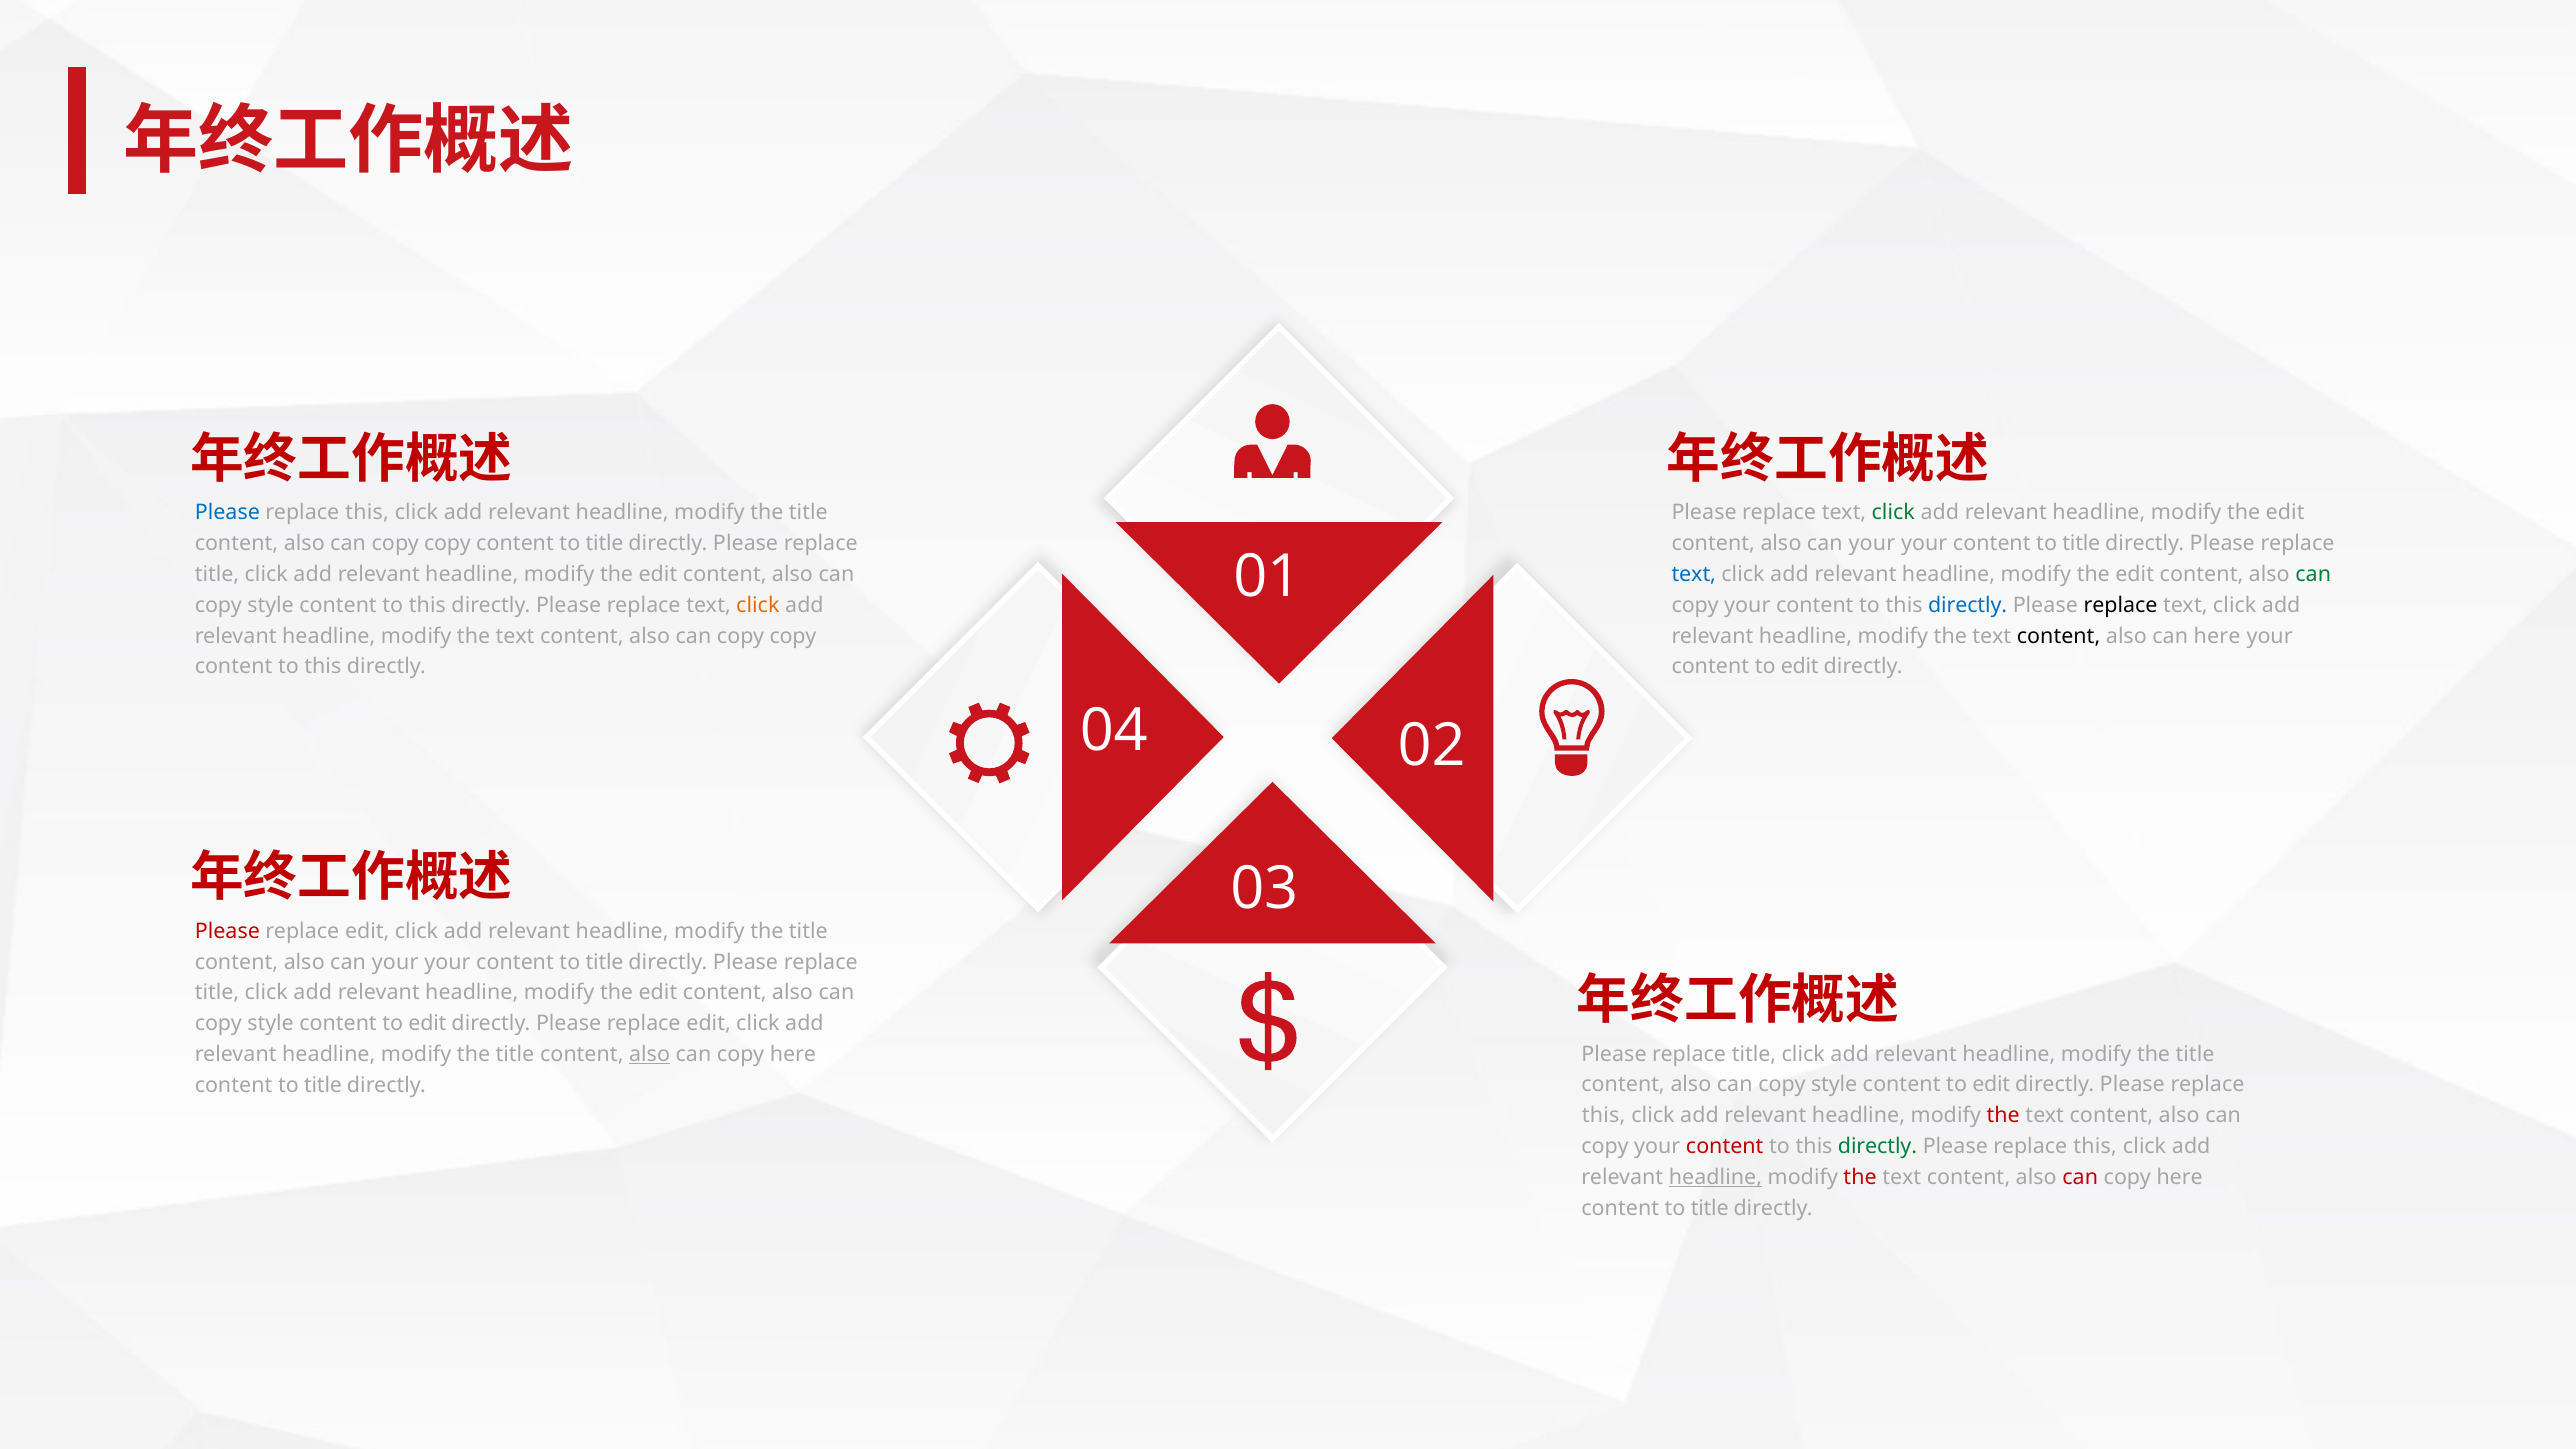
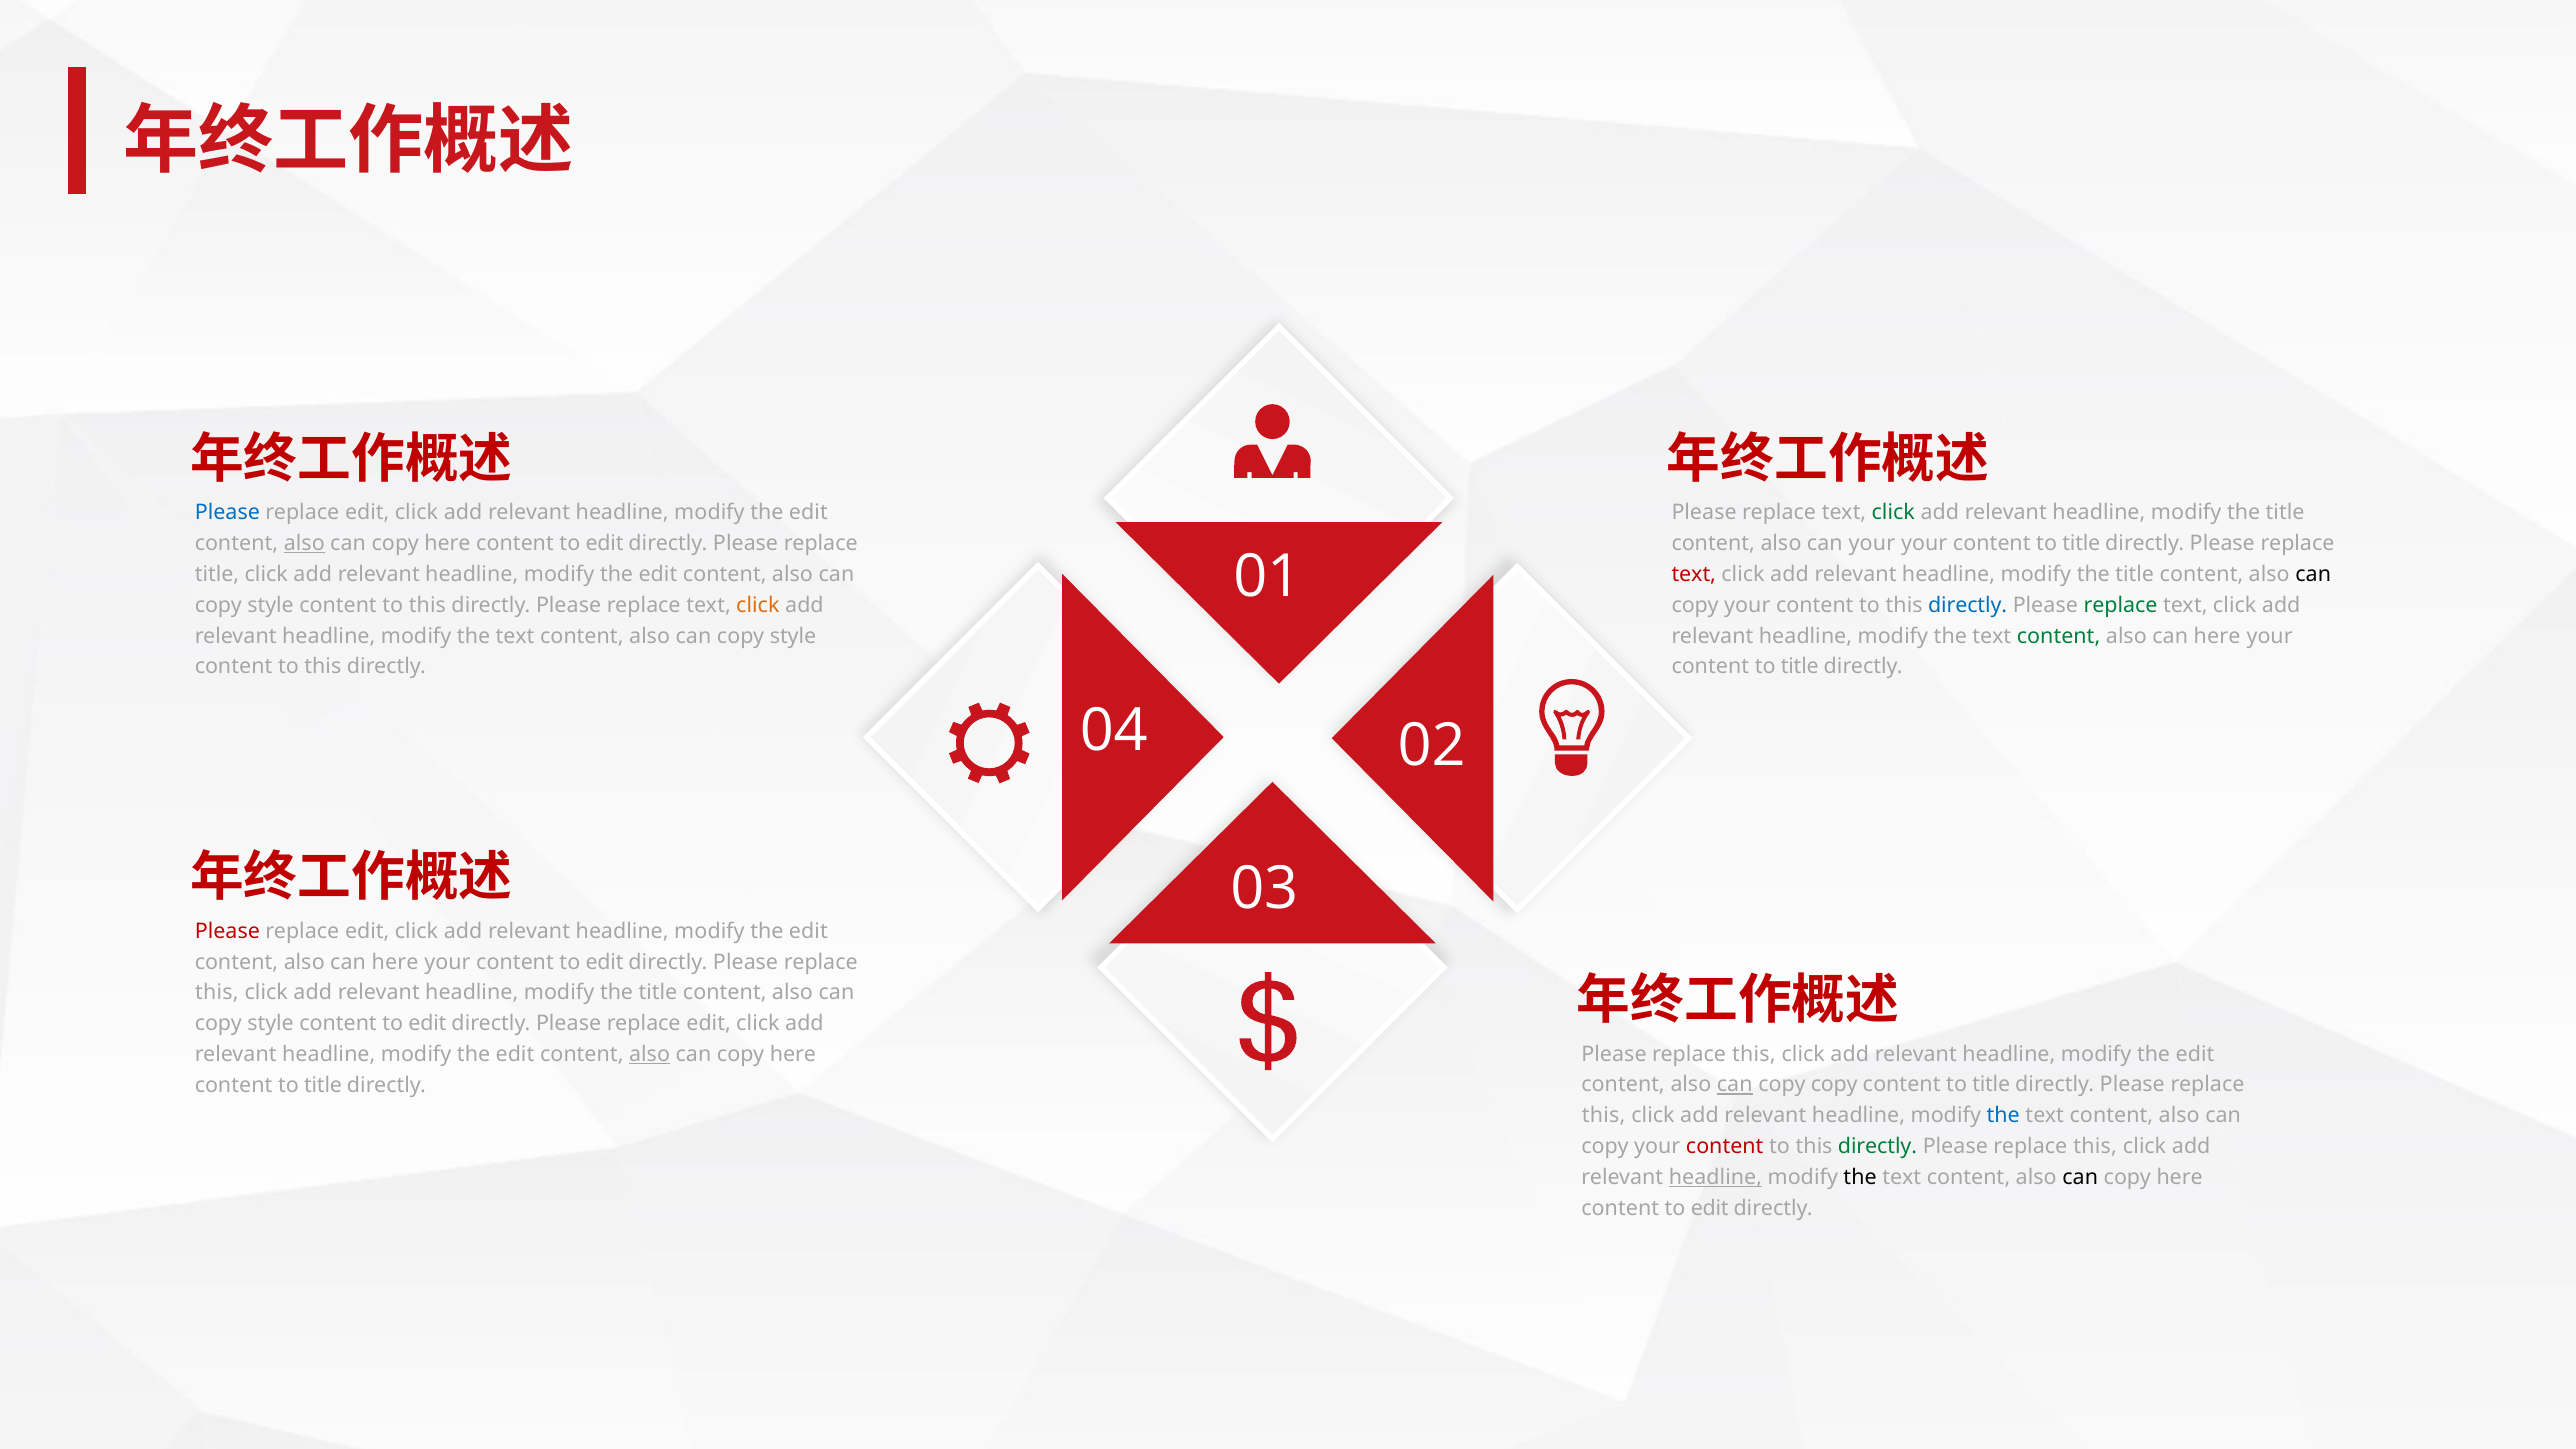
this: this -> edit (367, 513)
title: title -> edit (808, 513)
edit: edit -> title (2285, 513)
also underline: none -> present (304, 544)
copy: copy -> here (447, 544)
title: title -> edit (605, 544)
text colour: blue -> red (1694, 574)
edit: edit -> title (2135, 574)
can colour: green -> black (2313, 574)
replace colour: black -> green (2120, 605)
copy: copy -> style (793, 636)
content colour: black -> green (2059, 636)
edit: edit -> title (1800, 667)
title: title -> edit (808, 931)
your: your -> here (395, 962)
title: title -> edit (605, 962)
title: title -> this (217, 993)
edit: edit -> title (658, 993)
title: title -> this (1754, 1054)
title: title -> edit (2195, 1054)
title: title -> edit (515, 1054)
can underline: none -> present (1735, 1085)
style: style -> copy (1834, 1085)
edit: edit -> title (1991, 1085)
the colour: red -> blue (2003, 1116)
the colour: red -> black (1860, 1177)
can colour: red -> black (2080, 1177)
title: title -> edit (1710, 1208)
